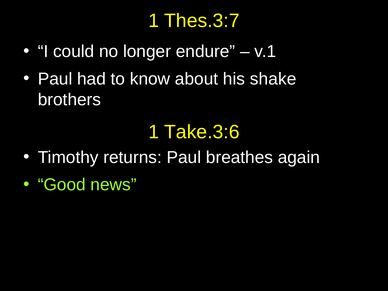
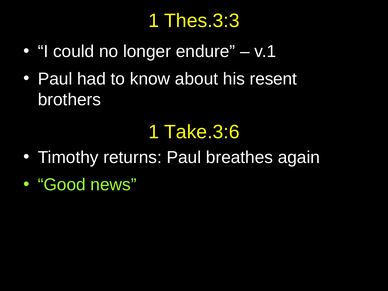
Thes.3:7: Thes.3:7 -> Thes.3:3 (202, 21)
shake: shake -> resent (273, 79)
